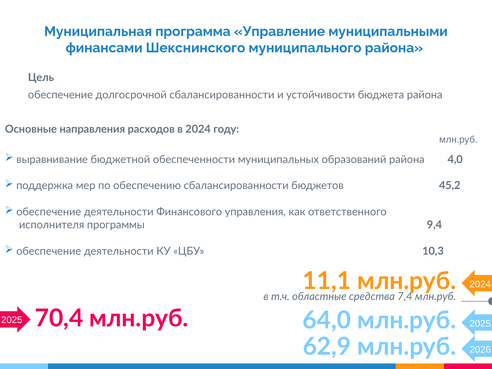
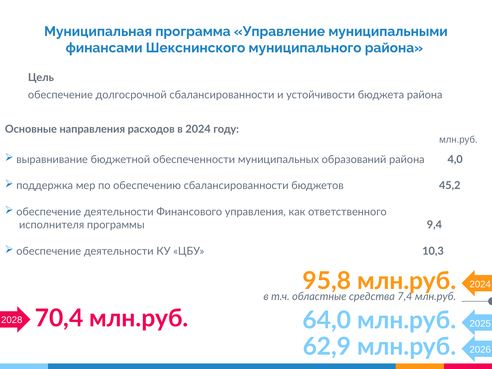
11,1: 11,1 -> 95,8 (327, 281)
2025: 2025 -> 2028 (12, 320)
